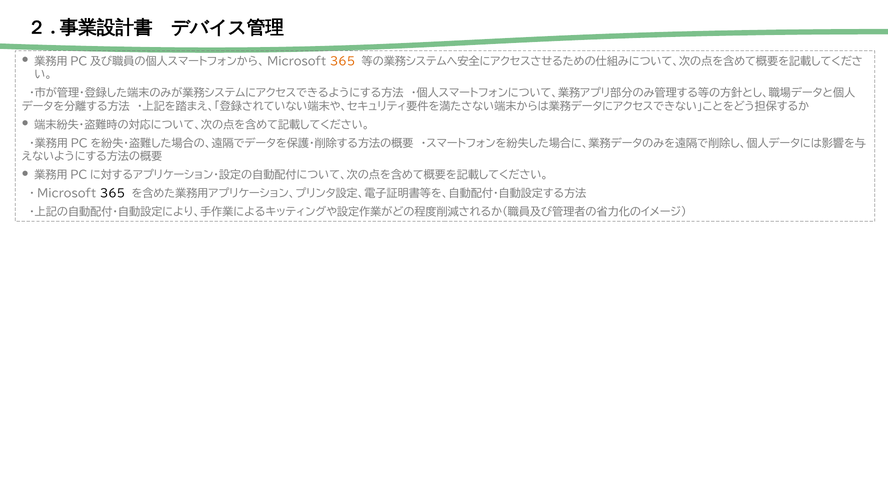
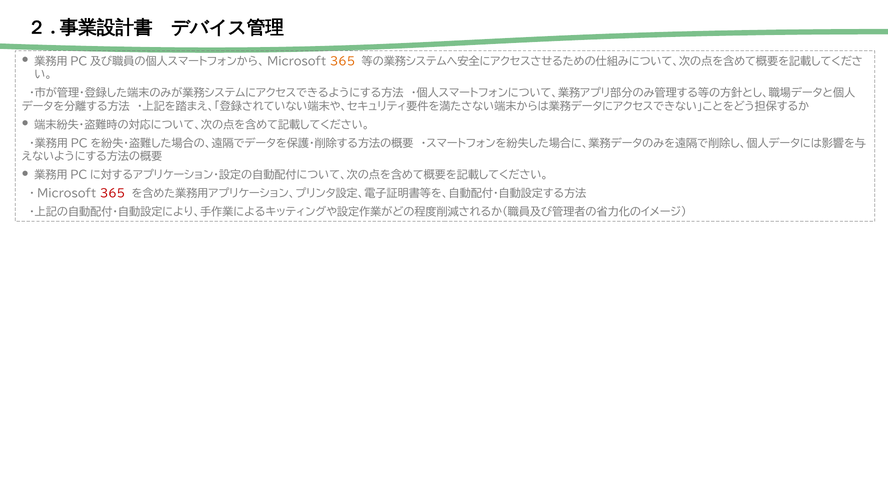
365 colour: black -> red (113, 194)
